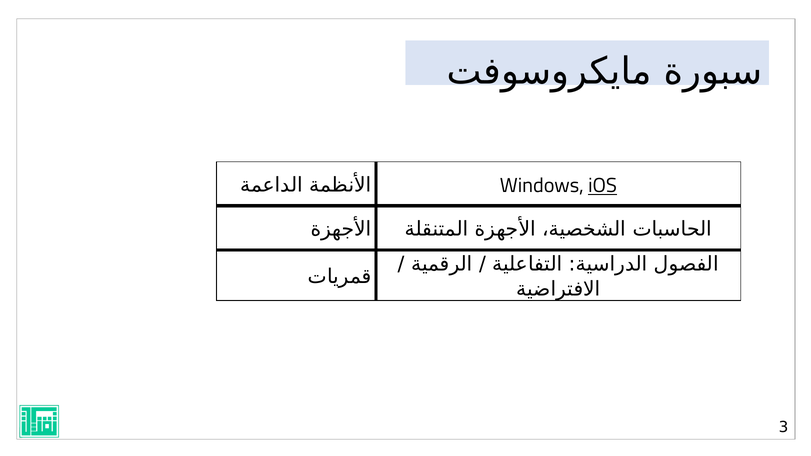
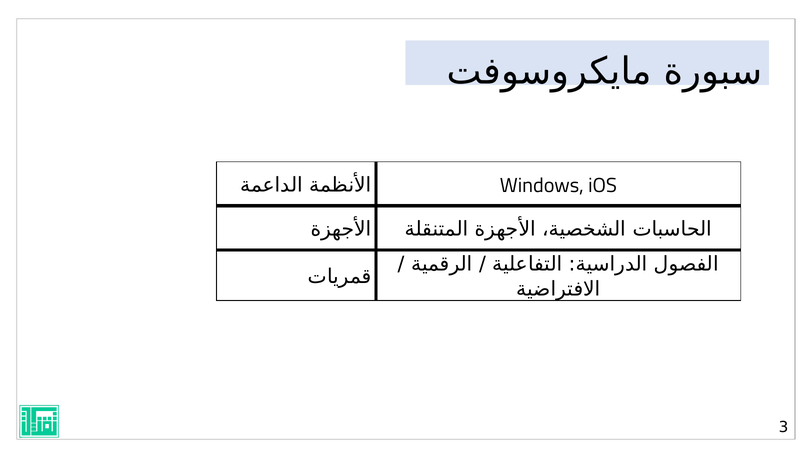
iOS underline: present -> none (603, 186)
